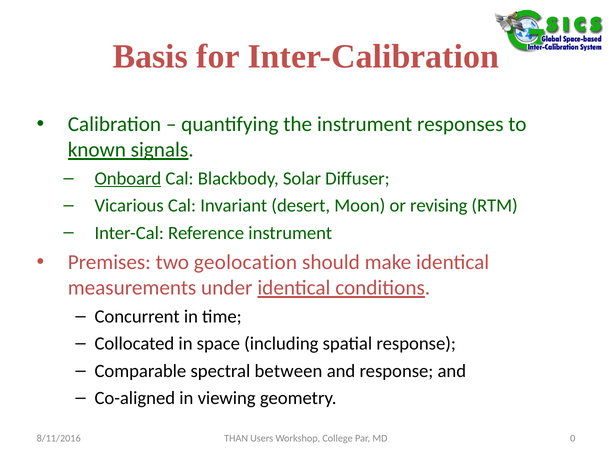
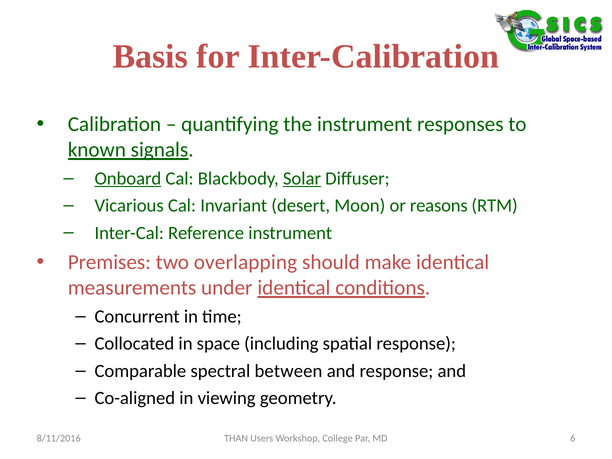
Solar underline: none -> present (302, 178)
revising: revising -> reasons (439, 206)
geolocation: geolocation -> overlapping (245, 262)
0: 0 -> 6 (573, 438)
